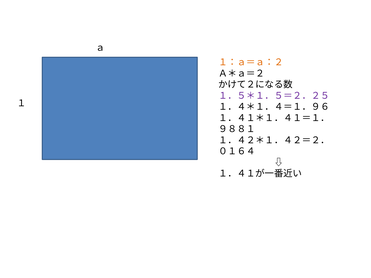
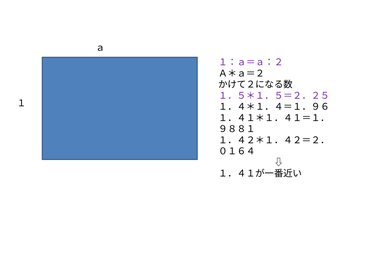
１：ａ＝ａ：２ colour: orange -> purple (251, 62)
